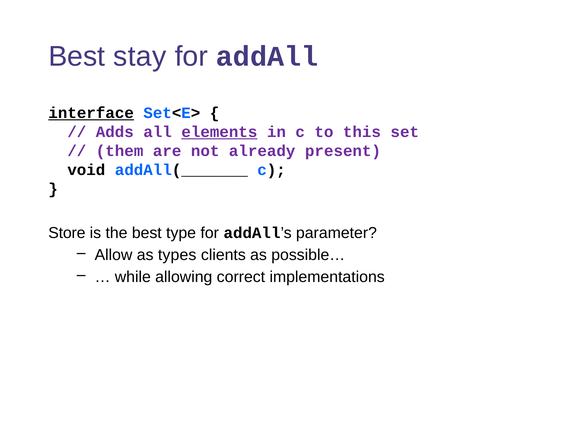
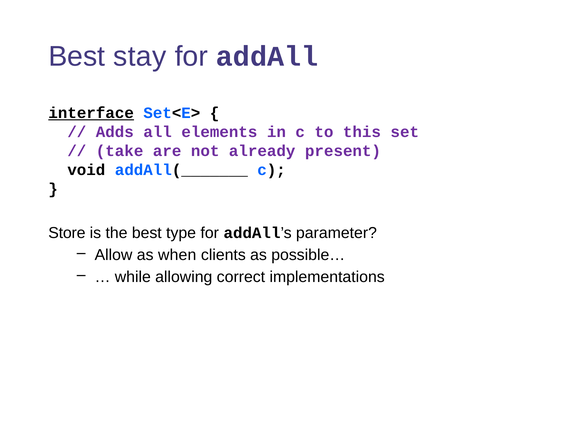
elements underline: present -> none (219, 132)
them: them -> take (120, 151)
types: types -> when (177, 255)
